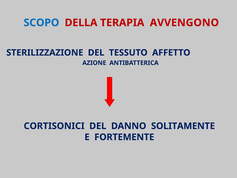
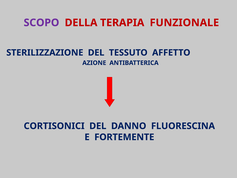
SCOPO colour: blue -> purple (41, 23)
AVVENGONO: AVVENGONO -> FUNZIONALE (184, 23)
SOLITAMENTE: SOLITAMENTE -> FLUORESCINA (183, 126)
